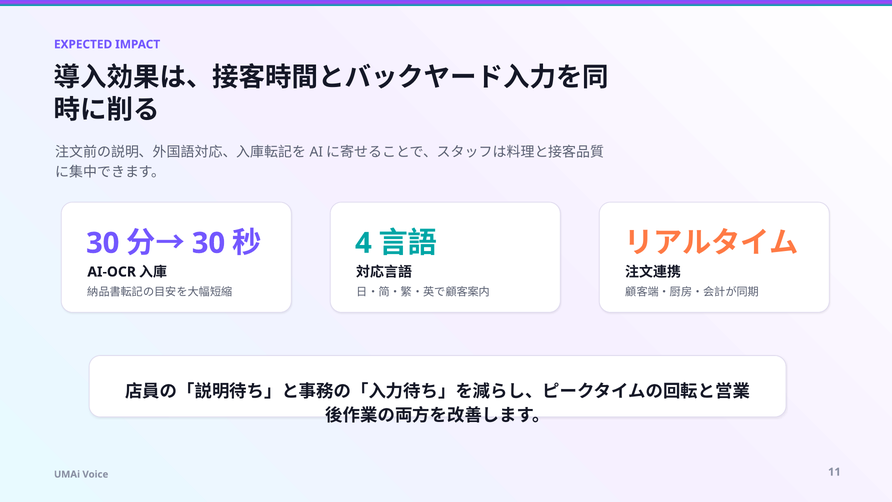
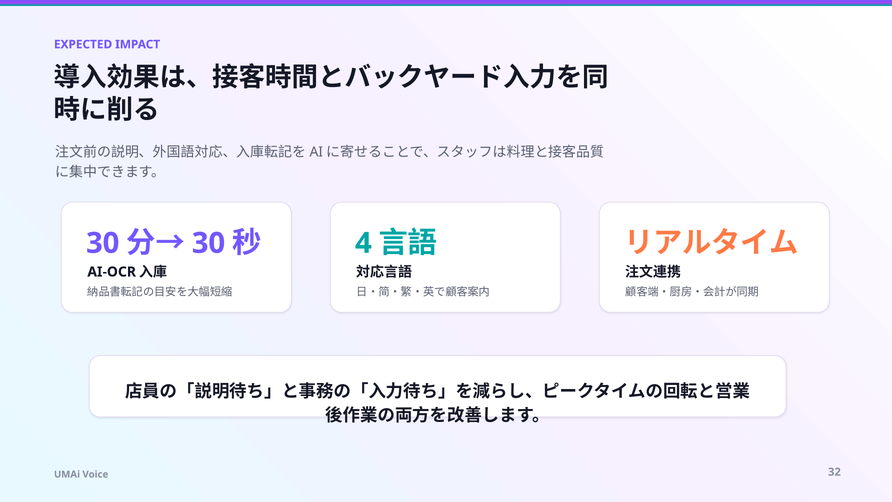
11: 11 -> 32 (834, 472)
